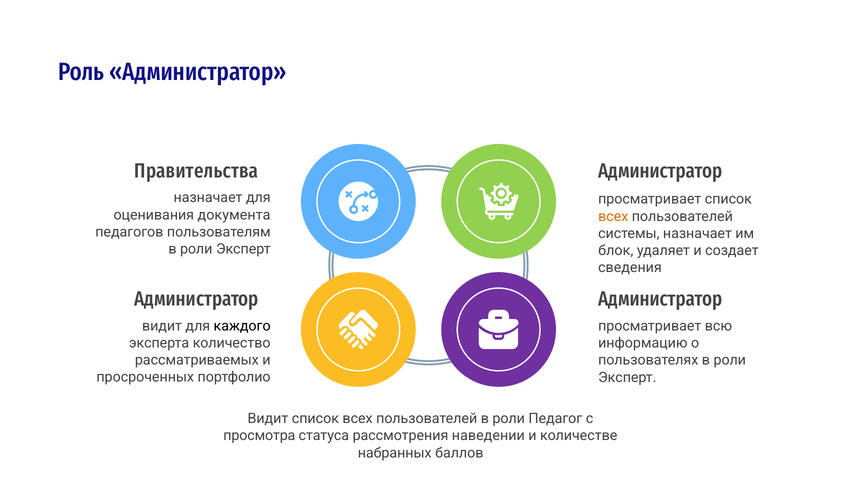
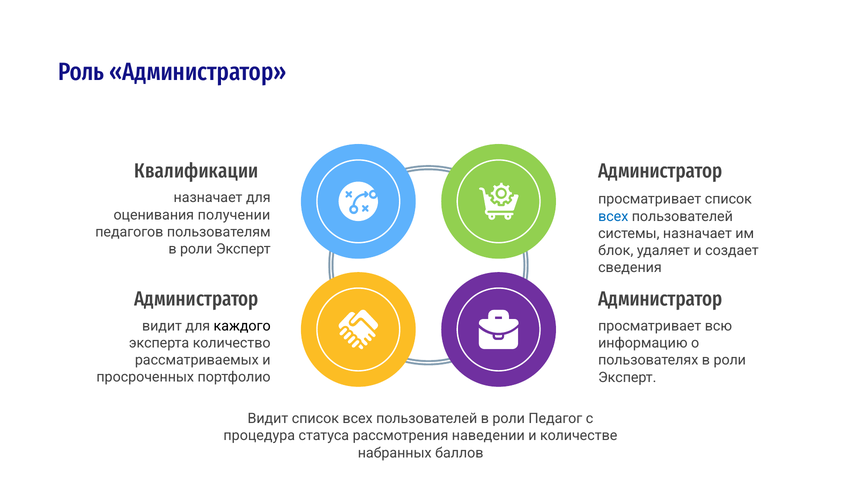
Правительства: Правительства -> Квалификации (196, 171)
документа: документа -> получении (234, 215)
всех colour: orange -> blue (613, 216)
просмотра: просмотра -> процедура (259, 436)
